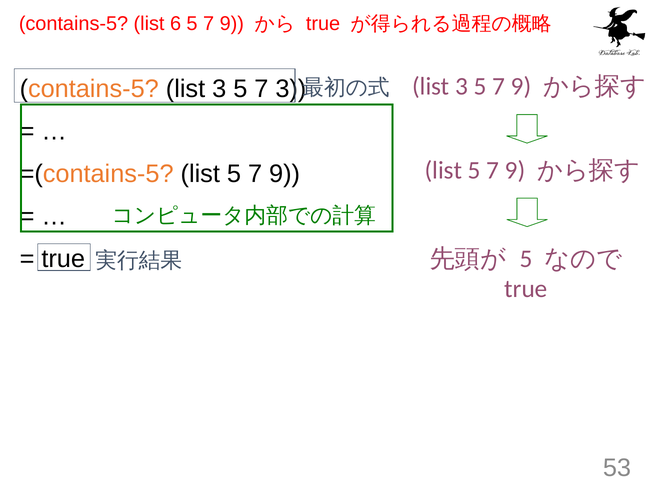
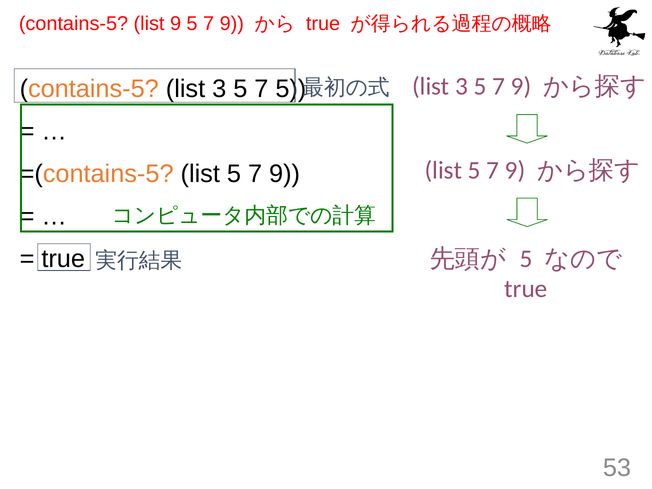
list 6: 6 -> 9 (176, 24)
7 3: 3 -> 5 (291, 89)
